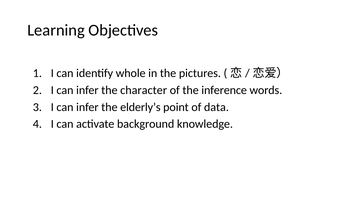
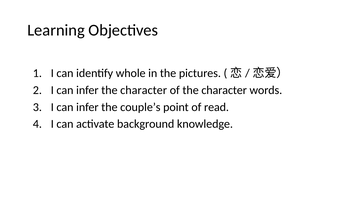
of the inference: inference -> character (224, 90)
elderly’s: elderly’s -> couple’s (140, 107)
data: data -> read (216, 107)
